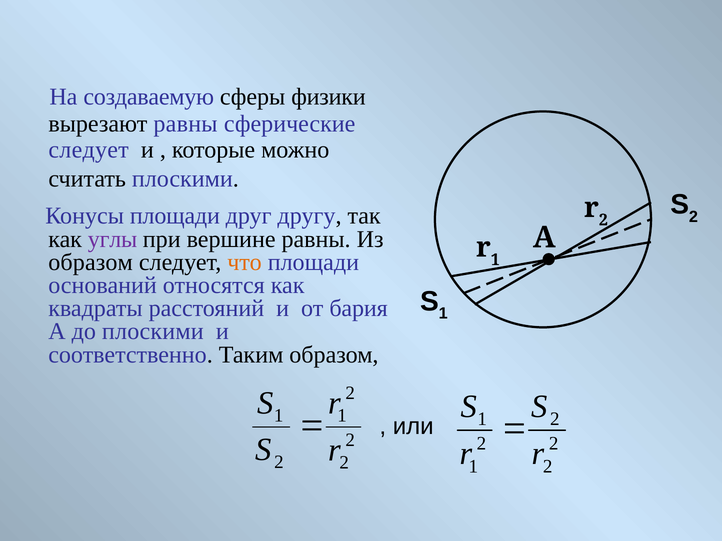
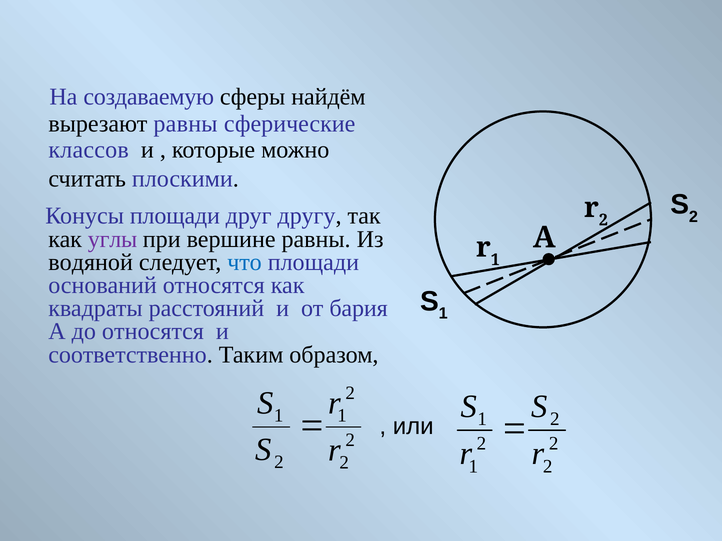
физики: физики -> найдём (328, 97)
следует: следует -> классов (89, 150)
образом: образом -> водяной (91, 262)
что colour: orange -> blue (245, 262)
до плоскими: плоскими -> относятся (153, 332)
